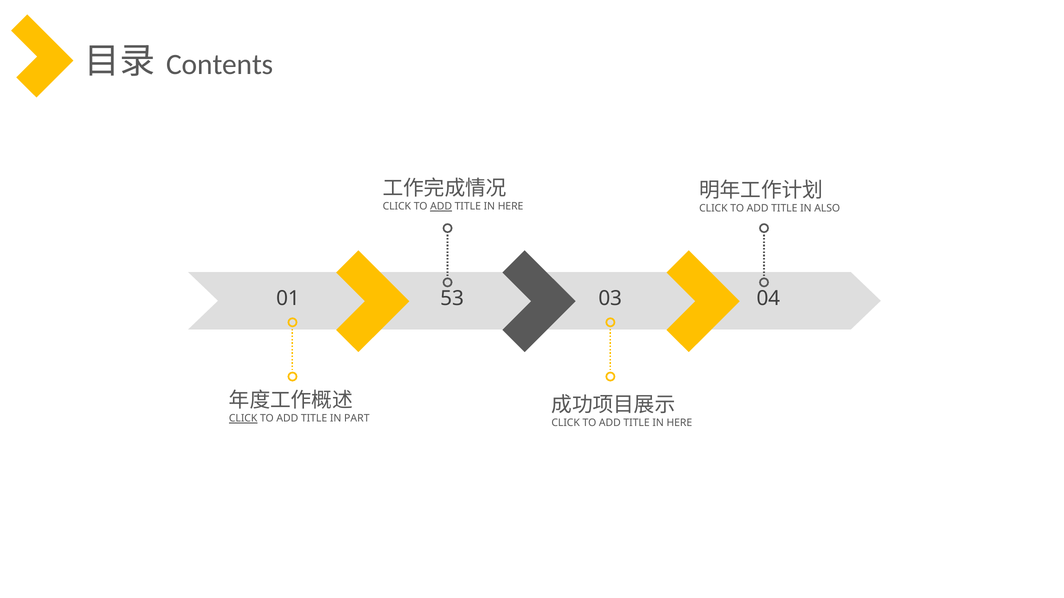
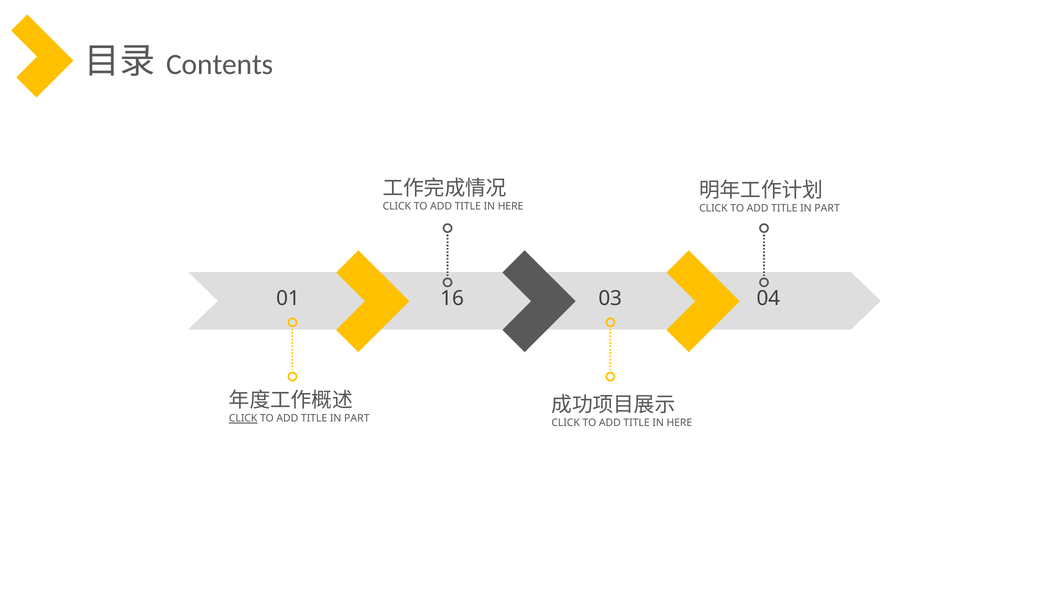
ADD underline: present -> none (441, 207)
ALSO: ALSO -> PART (827, 208)
53: 53 -> 16 (452, 299)
